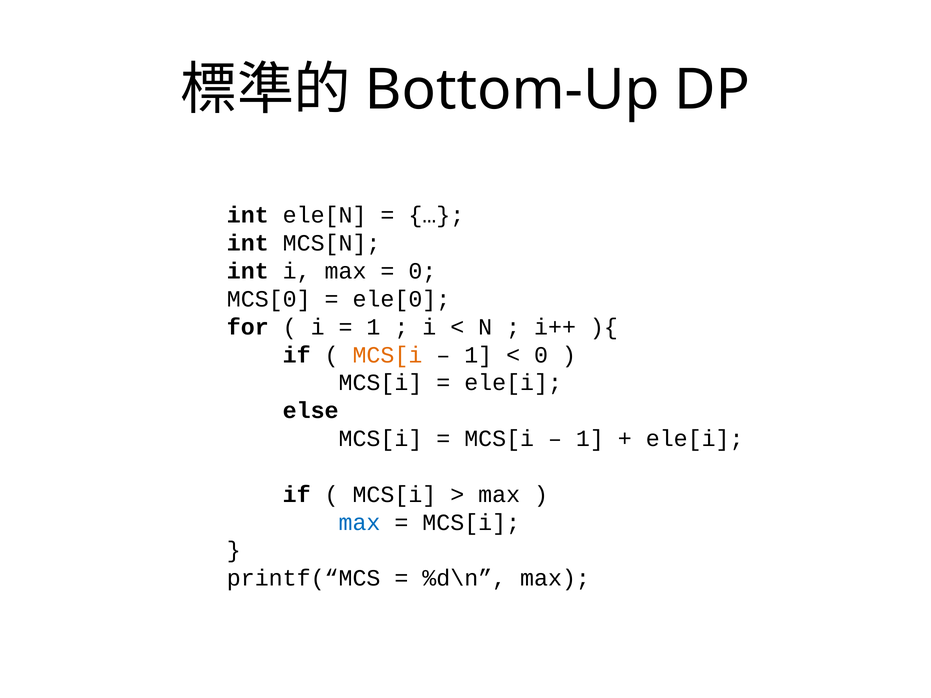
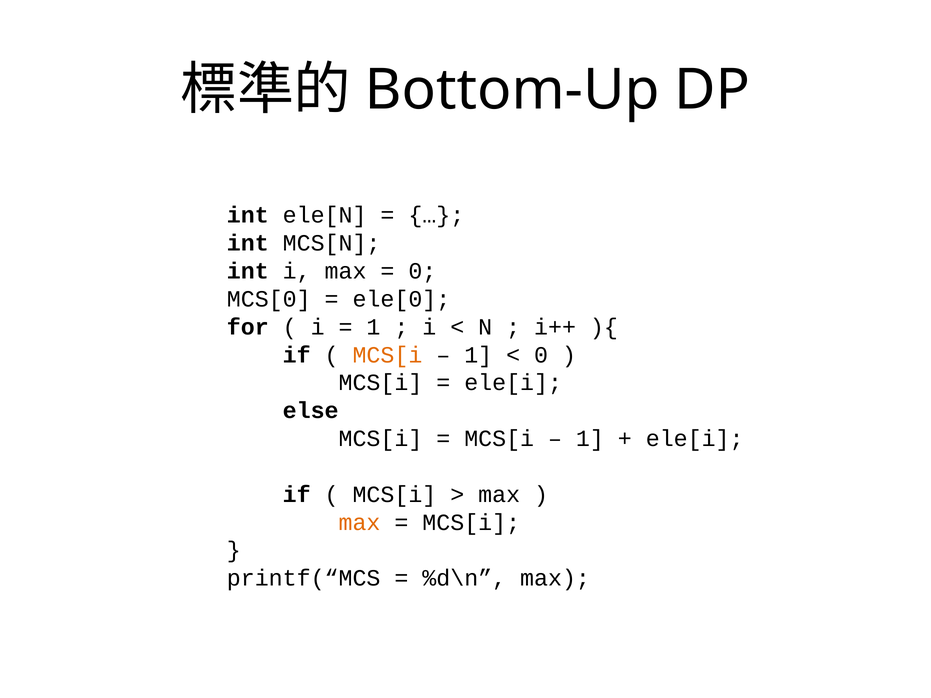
max colour: blue -> orange (360, 523)
